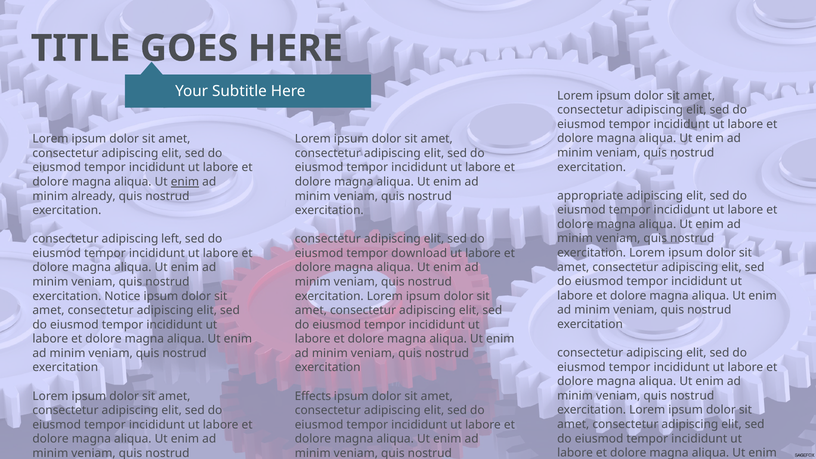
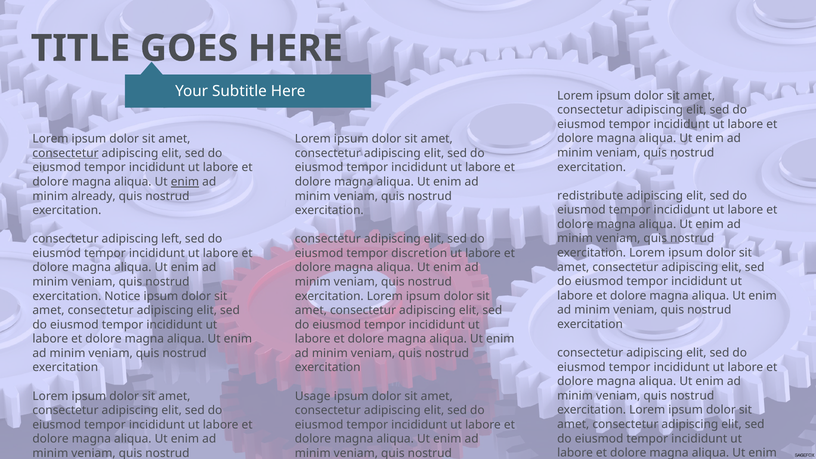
consectetur underline: none -> present (66, 153)
appropriate: appropriate -> redistribute (590, 196)
download: download -> discretion (419, 253)
Effects: Effects -> Usage (313, 396)
